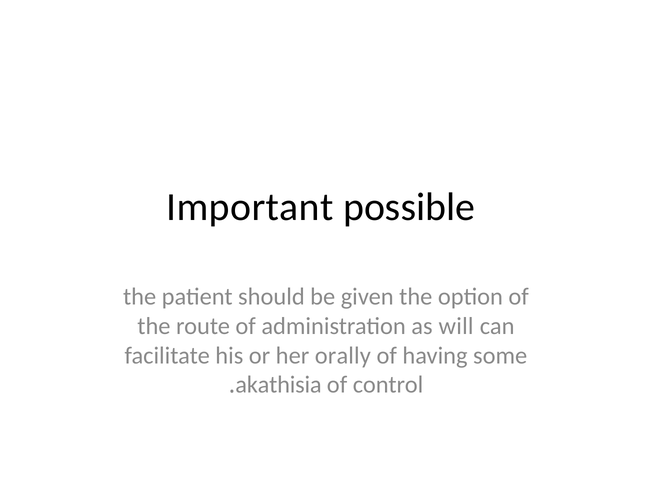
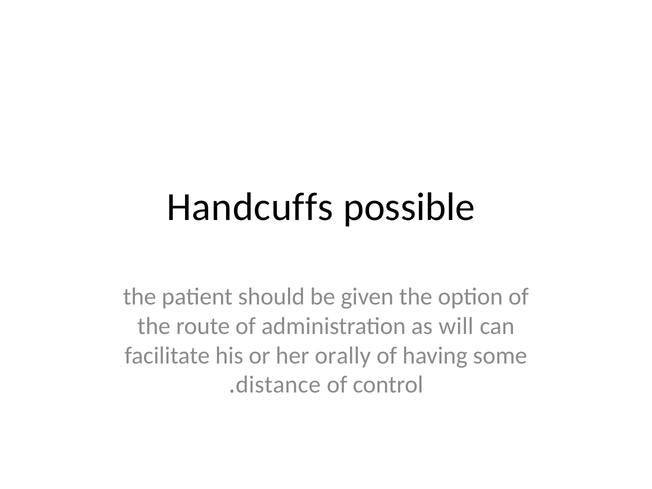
Important: Important -> Handcuffs (250, 207)
akathisia: akathisia -> distance (278, 385)
